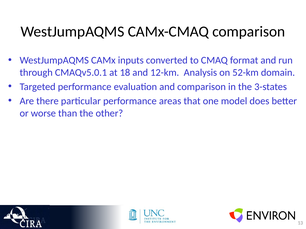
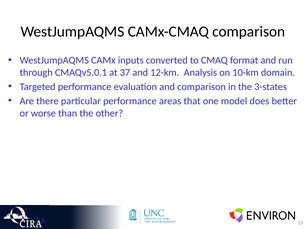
18: 18 -> 37 (125, 73)
52-km: 52-km -> 10-km (246, 73)
